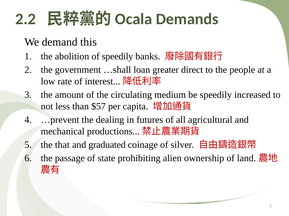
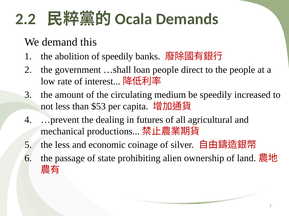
loan greater: greater -> people (166, 70)
$57: $57 -> $53 (99, 107)
the that: that -> less (62, 145)
graduated: graduated -> economic (107, 145)
